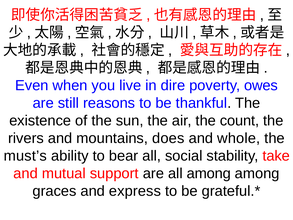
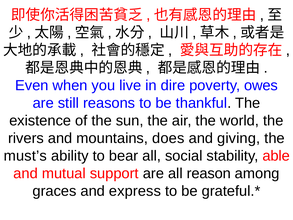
count: count -> world (239, 120)
whole: whole -> giving (239, 138)
take: take -> able (276, 156)
all among: among -> reason (209, 173)
